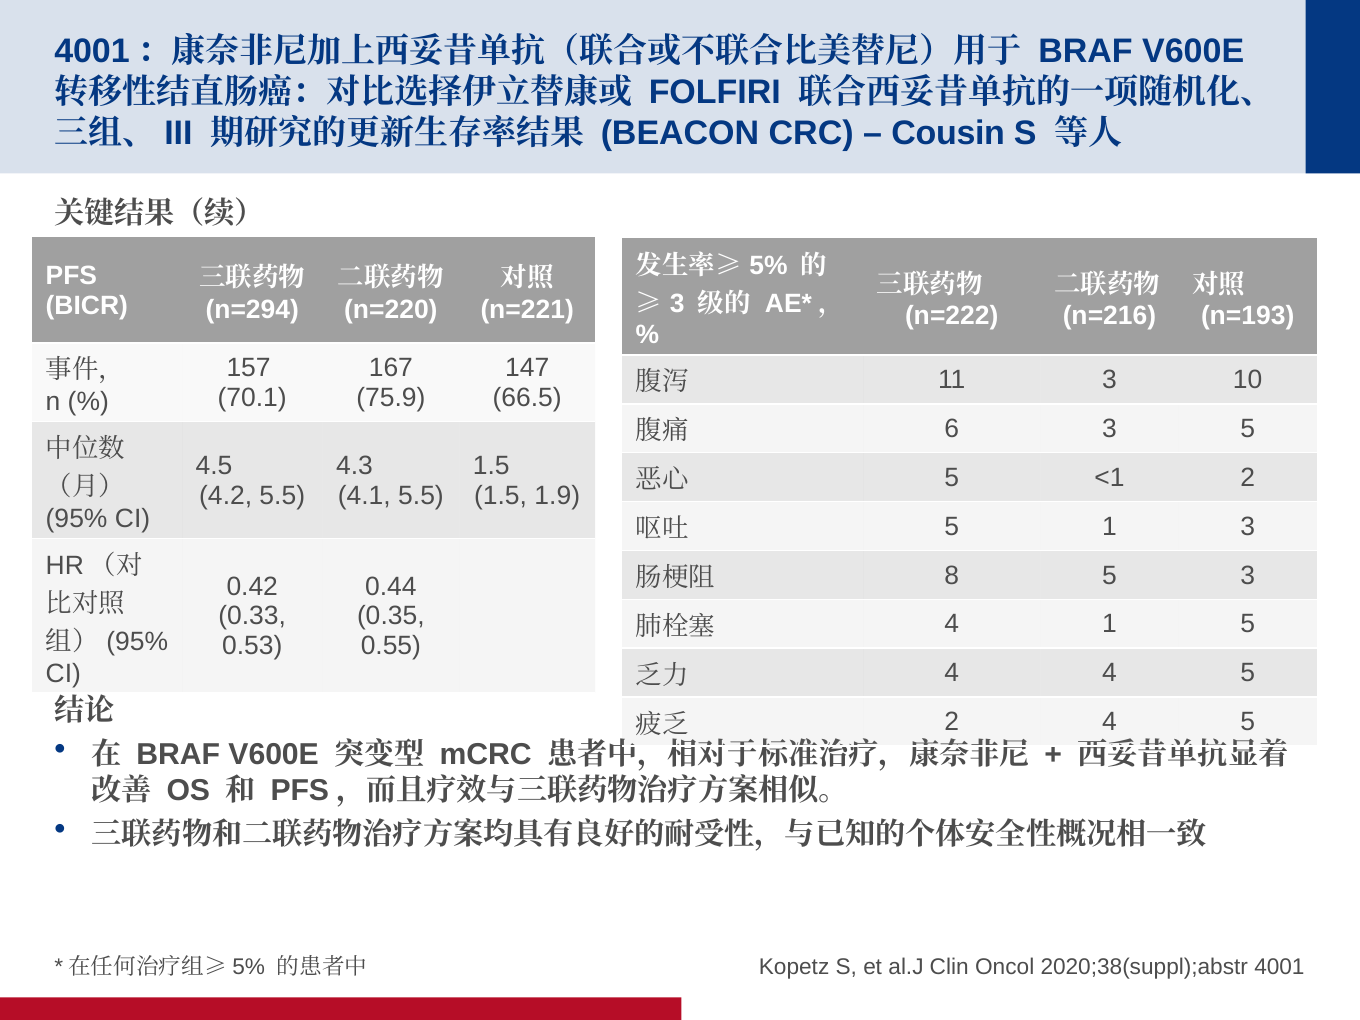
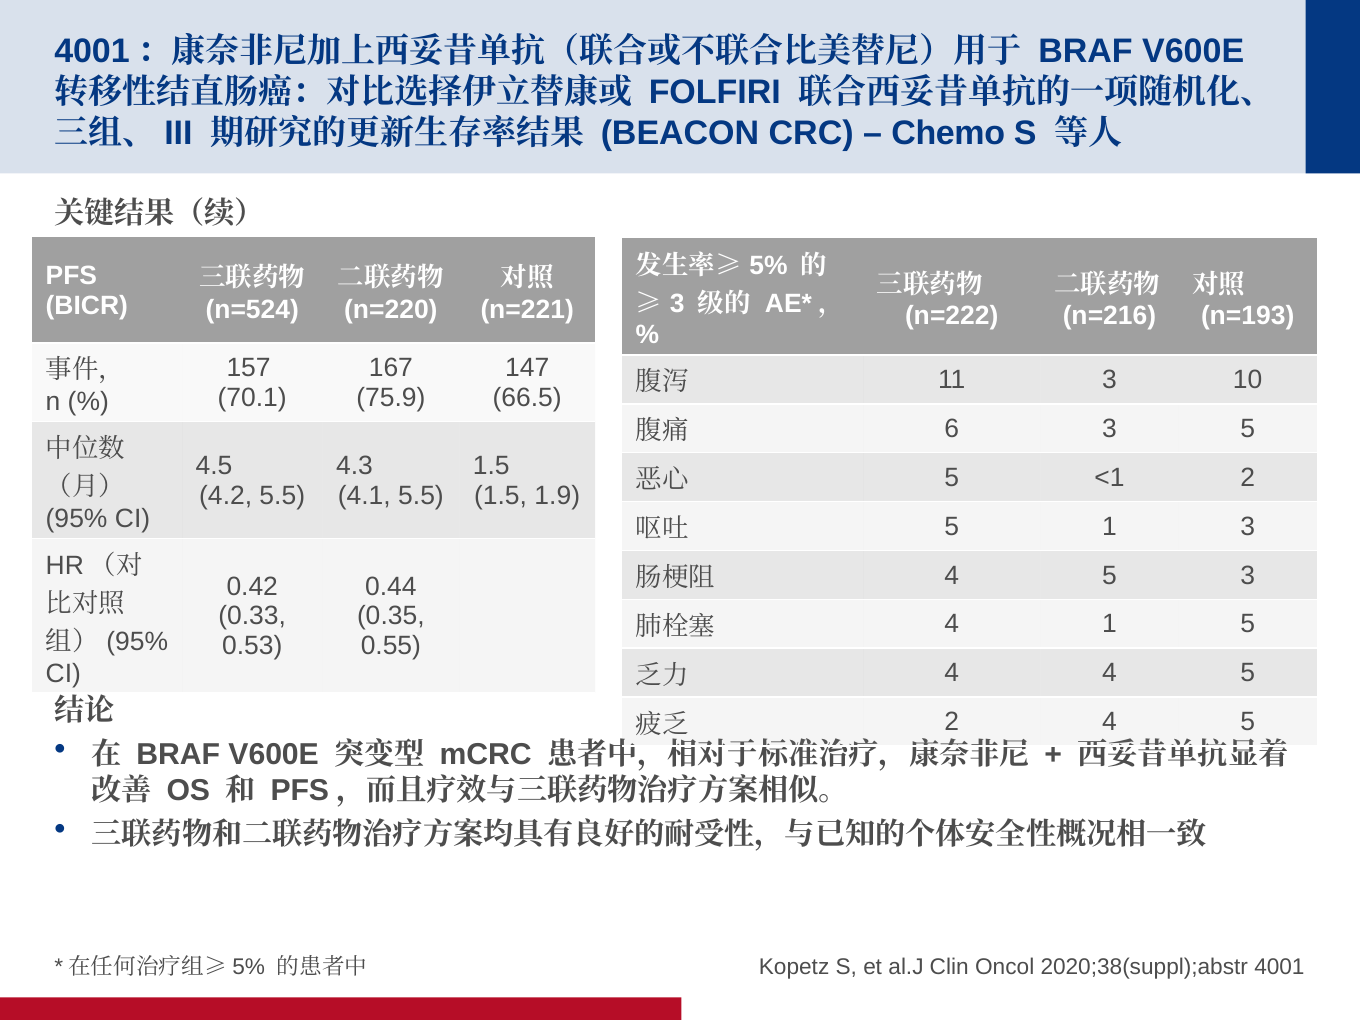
Cousin: Cousin -> Chemo (948, 133)
n=294: n=294 -> n=524 (252, 310)
8: 8 -> 4 (952, 575)
